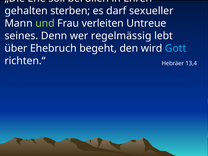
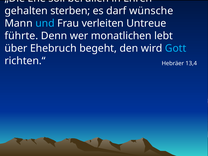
sexueller: sexueller -> wünsche (151, 11)
und colour: light green -> light blue (45, 23)
seines: seines -> führte (21, 36)
regelmässig: regelmässig -> monatlichen (121, 36)
